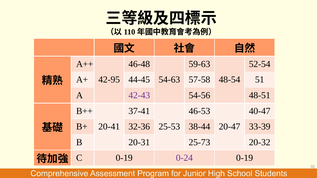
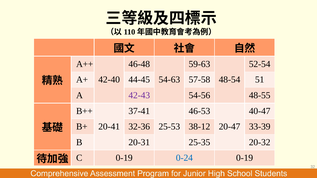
42-95: 42-95 -> 42-40 (109, 80)
48-51: 48-51 -> 48-55 (260, 96)
38-44: 38-44 -> 38-12 (199, 127)
25-73: 25-73 -> 25-35 (199, 143)
0-24 colour: purple -> blue (184, 158)
